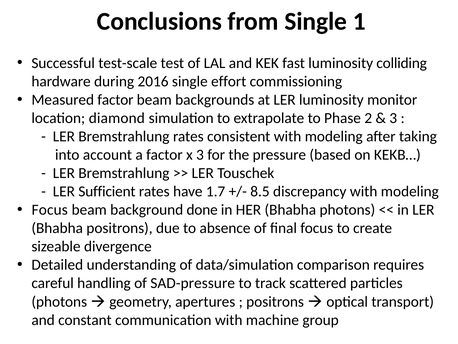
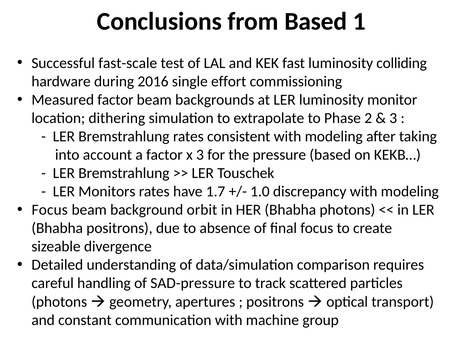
from Single: Single -> Based (316, 21)
test-scale: test-scale -> fast-scale (128, 63)
diamond: diamond -> dithering (117, 118)
Sufficient: Sufficient -> Monitors (107, 191)
8.5: 8.5 -> 1.0 (260, 191)
done: done -> orbit (202, 210)
